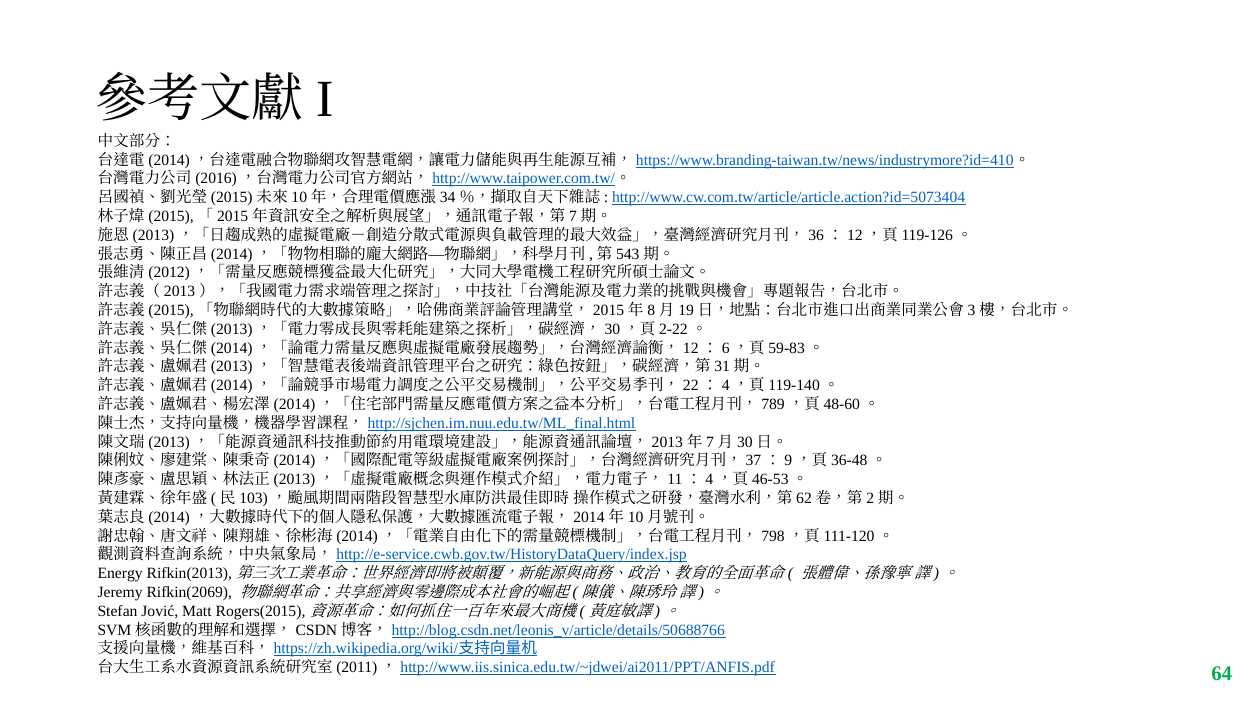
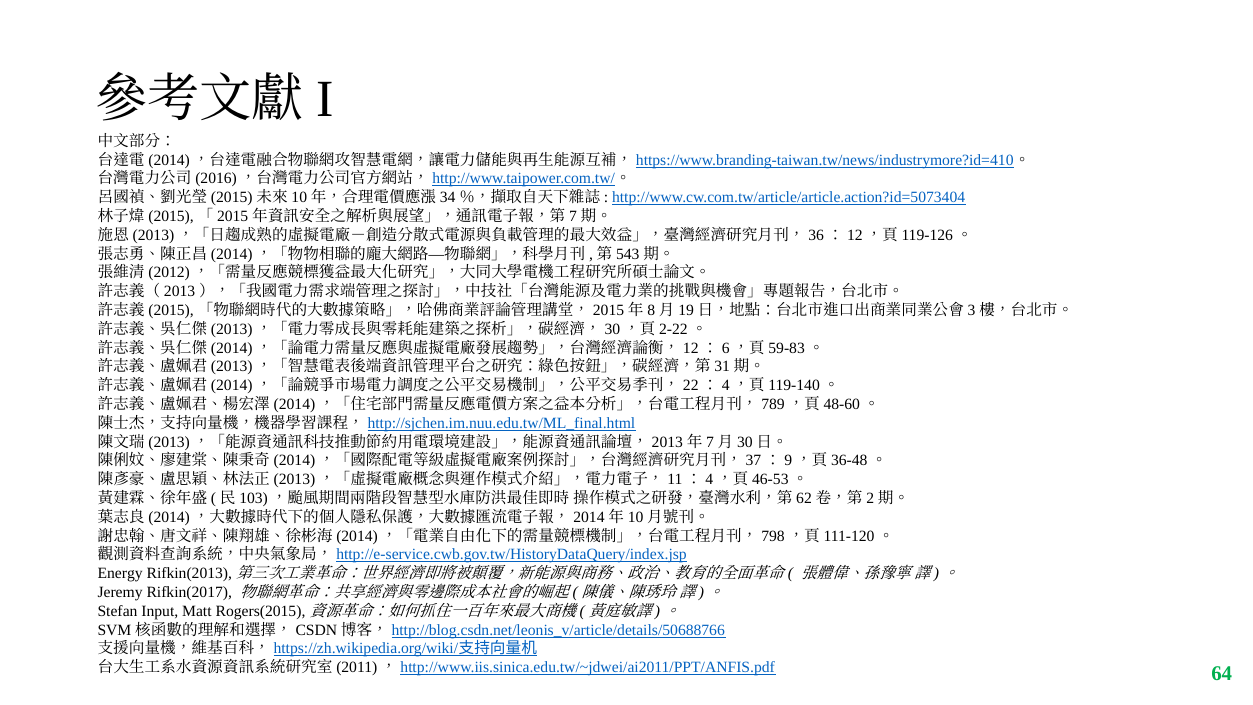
Rifkin(2069: Rifkin(2069 -> Rifkin(2017 (189, 592)
Jović: Jović -> Input (160, 611)
